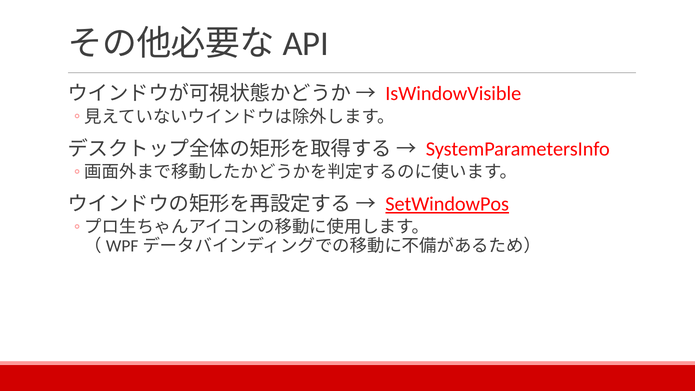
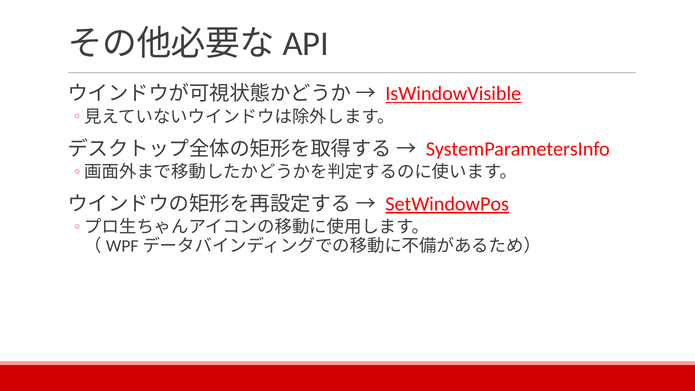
IsWindowVisible underline: none -> present (453, 94)
